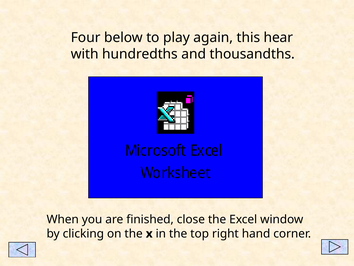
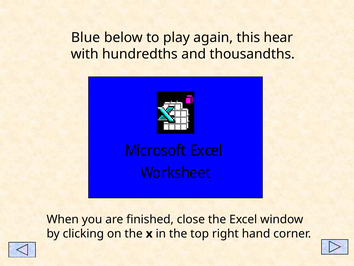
Four: Four -> Blue (86, 38)
